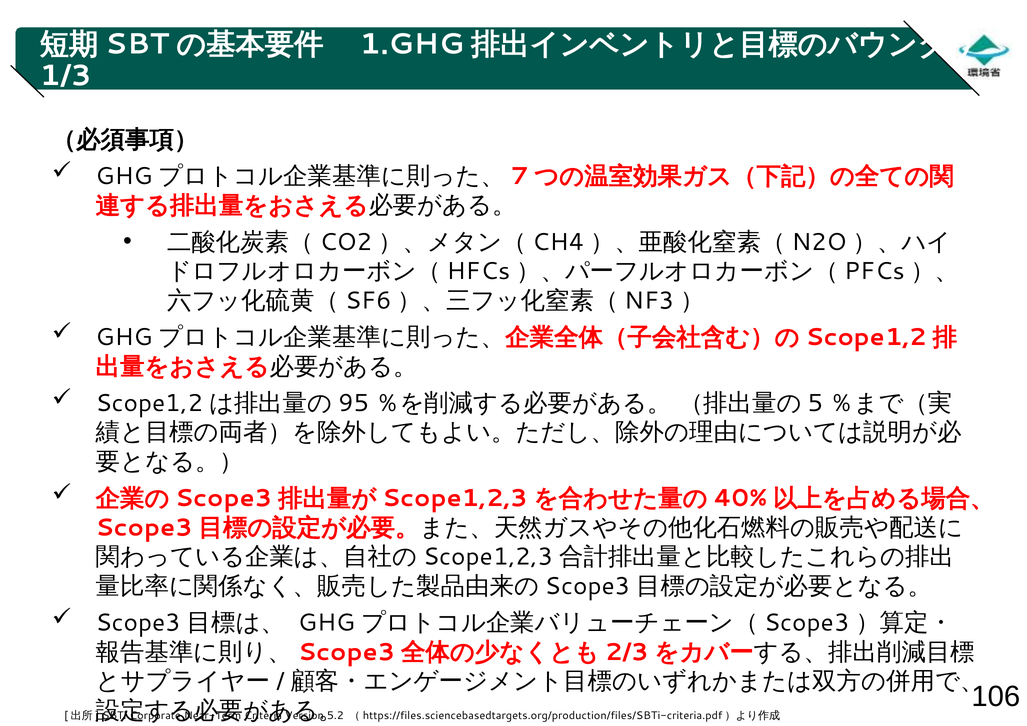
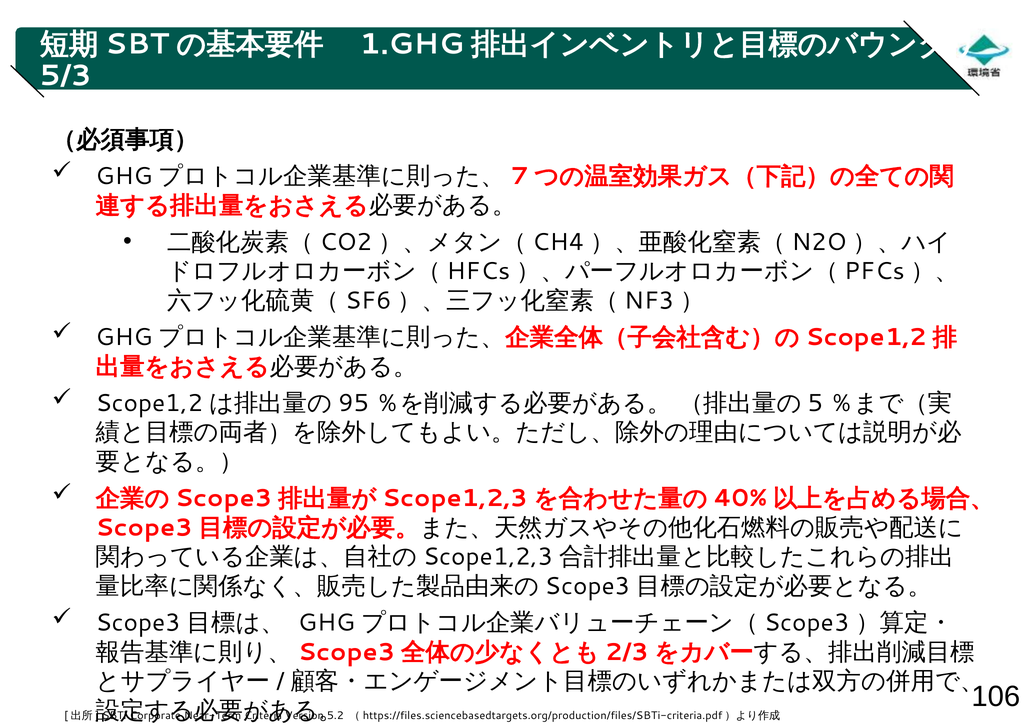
1/3: 1/3 -> 5/3 (66, 76)
